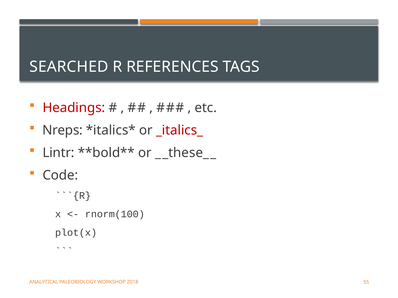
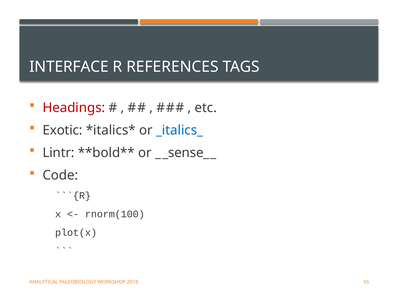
SEARCHED: SEARCHED -> INTERFACE (69, 67)
Nreps: Nreps -> Exotic (63, 130)
_italics_ colour: red -> blue (180, 130)
_these_: _these_ -> _sense_ (186, 153)
